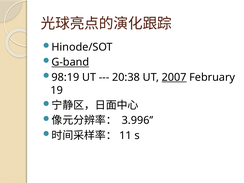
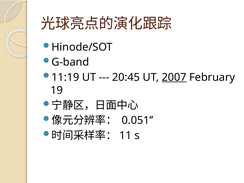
G-band underline: present -> none (70, 62)
98:19: 98:19 -> 11:19 (65, 77)
20:38: 20:38 -> 20:45 (126, 77)
3.996: 3.996 -> 0.051 (137, 120)
